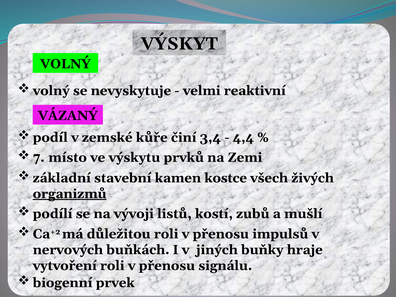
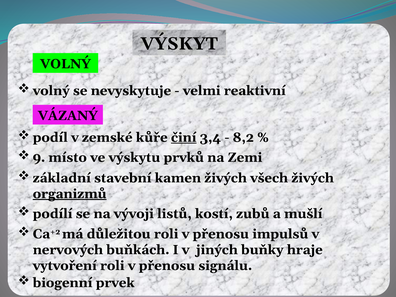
činí underline: none -> present (184, 137)
4,4: 4,4 -> 8,2 (243, 137)
7: 7 -> 9 (39, 157)
kamen kostce: kostce -> živých (226, 178)
